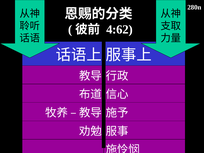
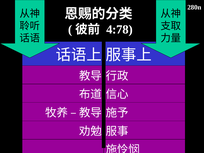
4:62: 4:62 -> 4:78 (119, 29)
